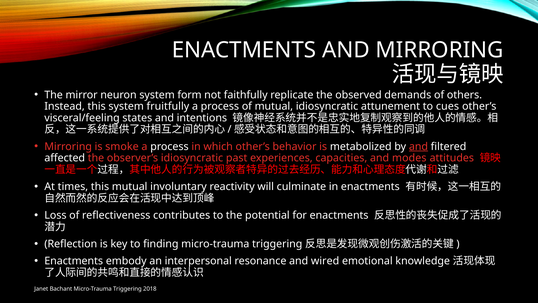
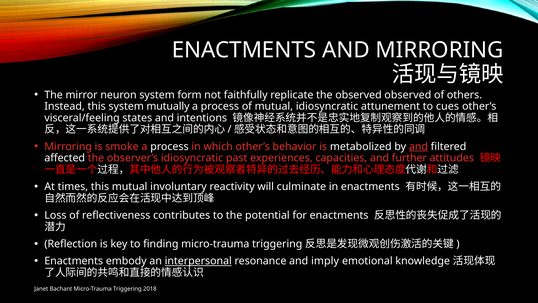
observed demands: demands -> observed (408, 95)
fruitfully: fruitfully -> mutually (168, 106)
modes: modes -> further (409, 158)
interpersonal underline: none -> present (198, 261)
wired: wired -> imply (325, 261)
